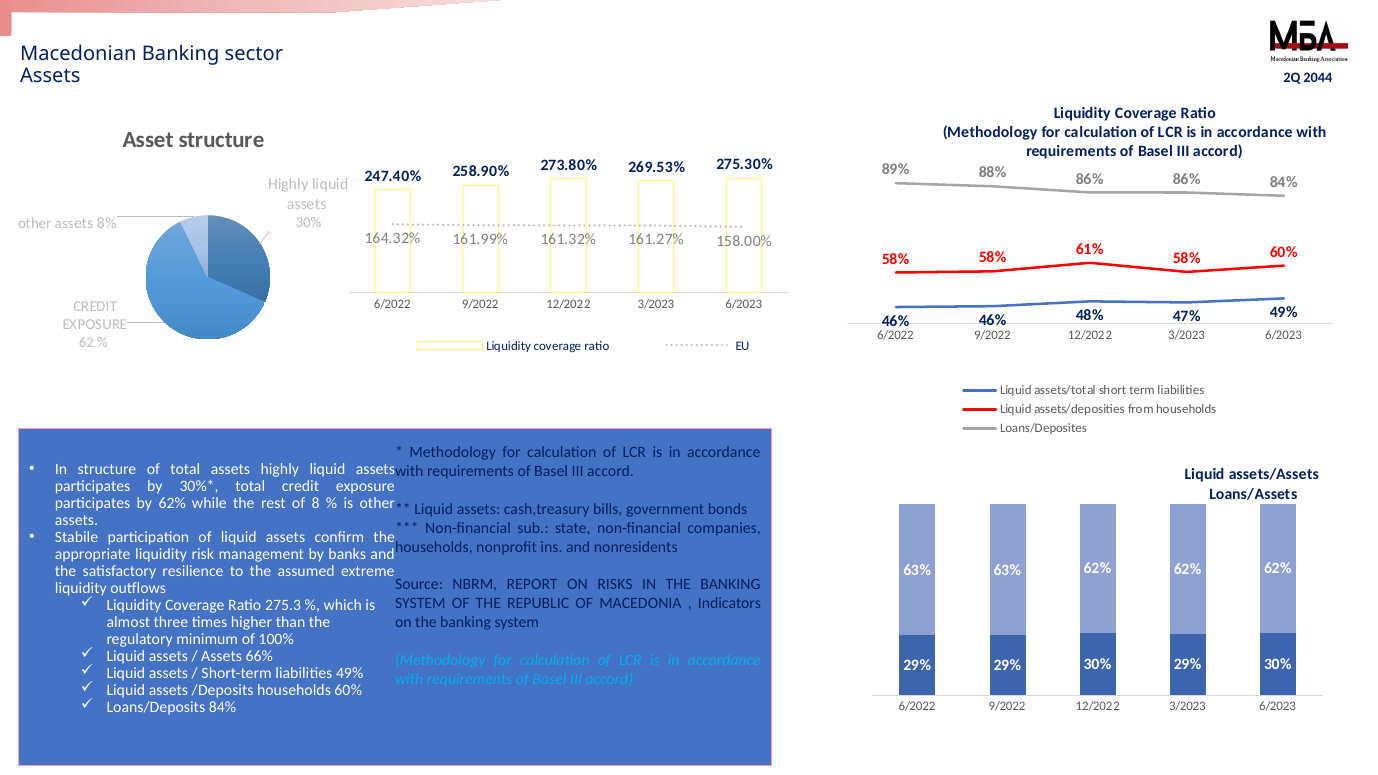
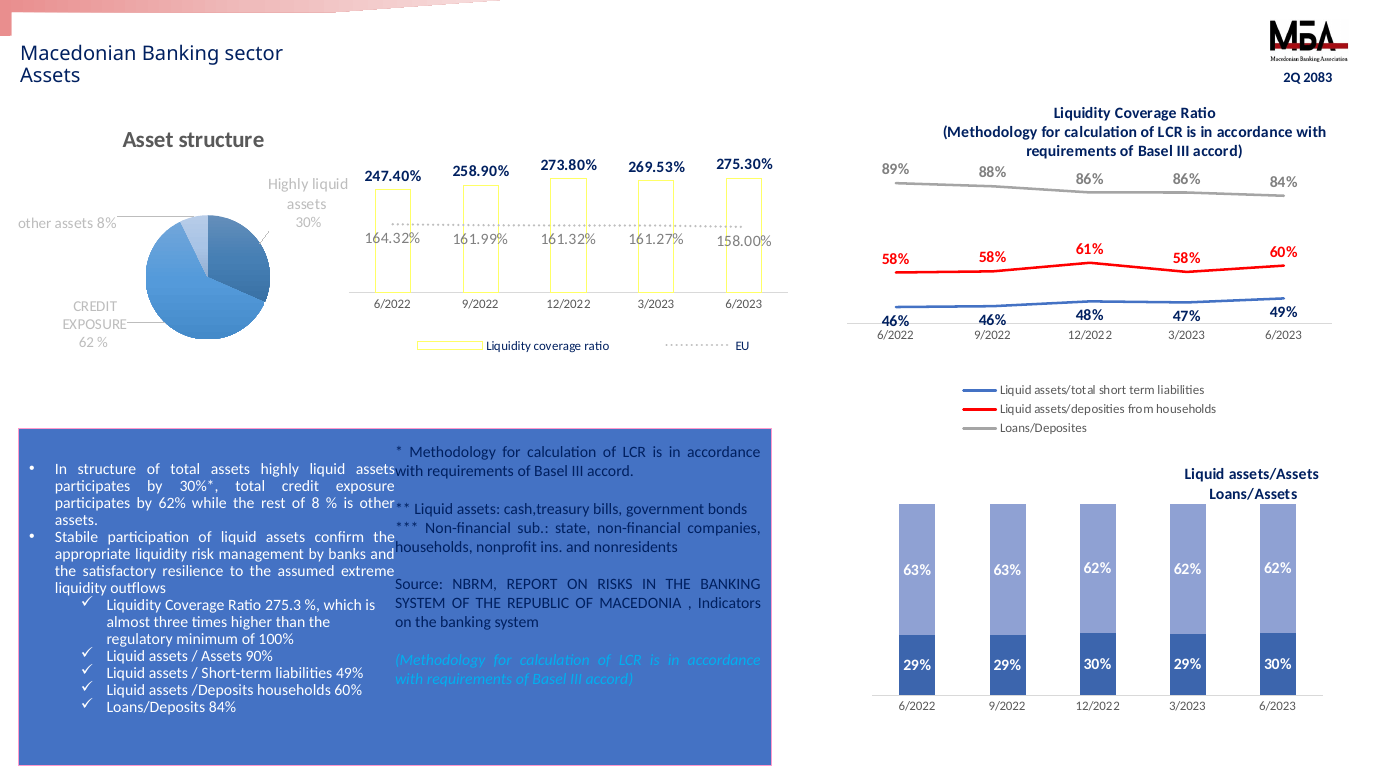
2044: 2044 -> 2083 (1318, 77)
66%: 66% -> 90% (259, 657)
